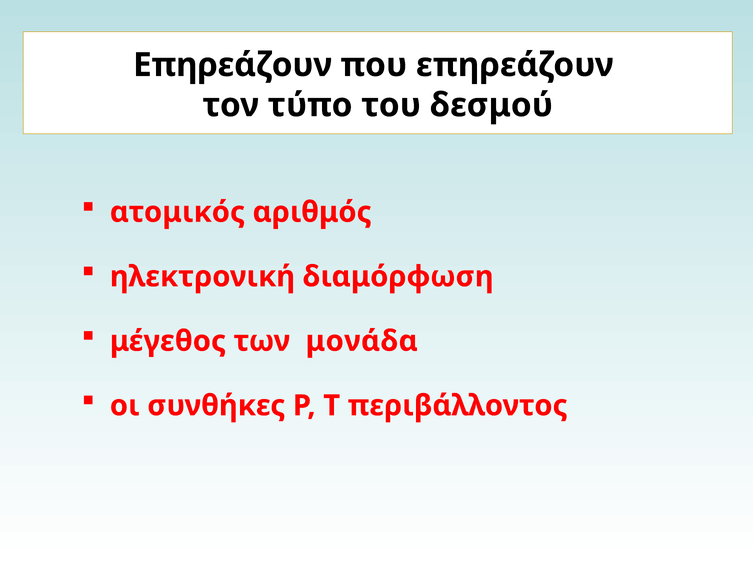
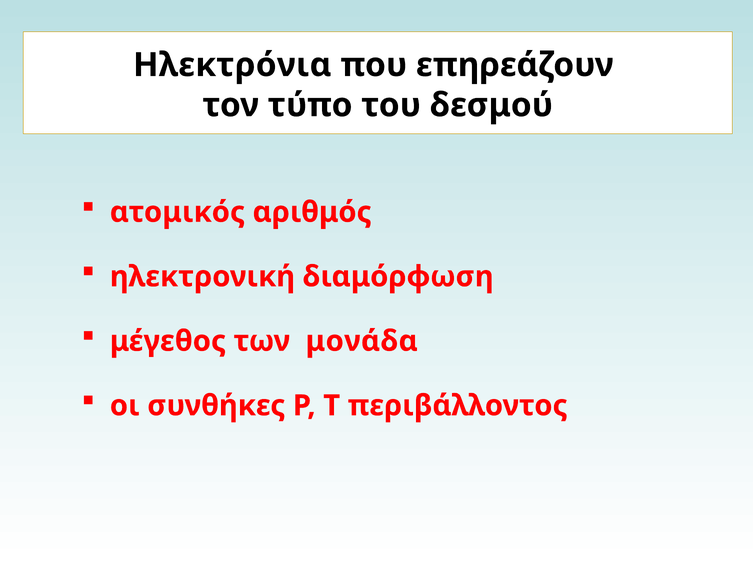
Επηρεάζουν: Επηρεάζουν -> Ηλεκτρόνια (232, 65)
